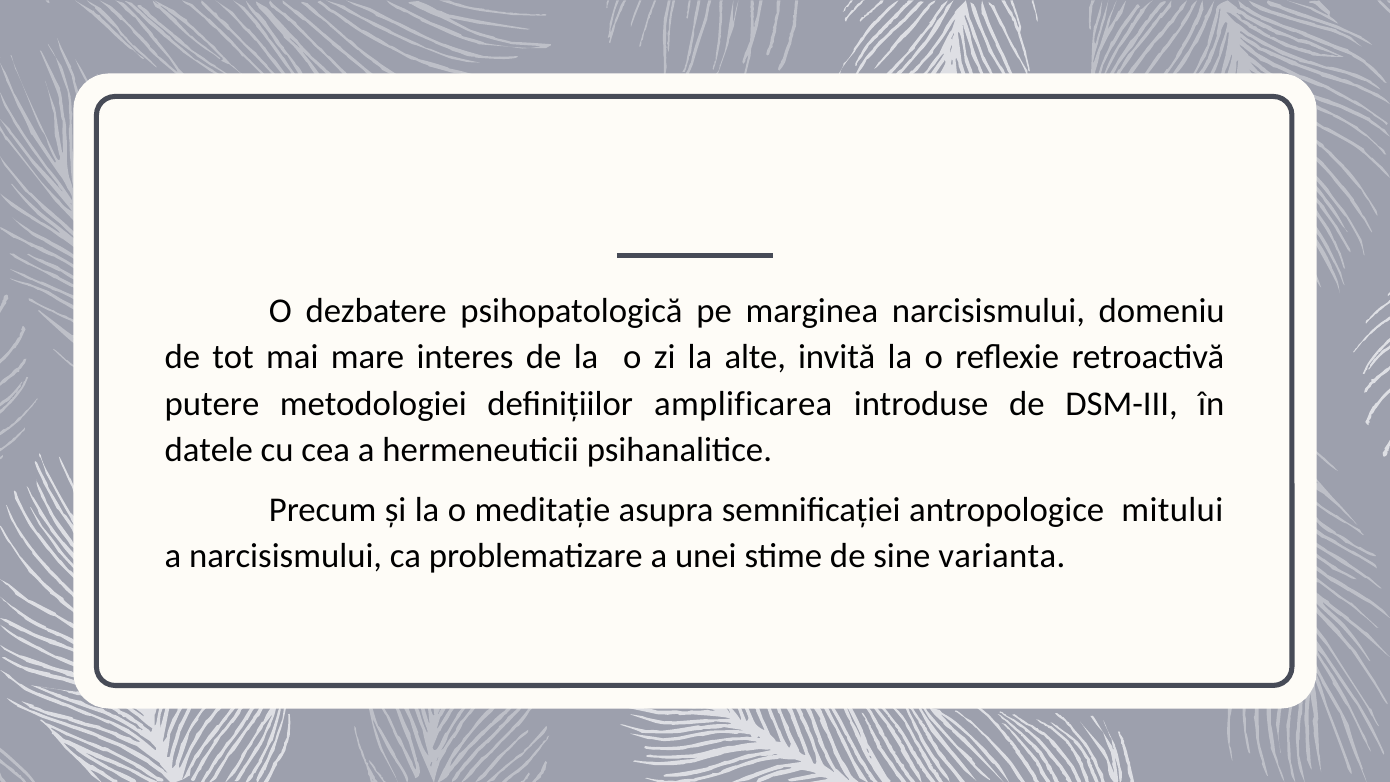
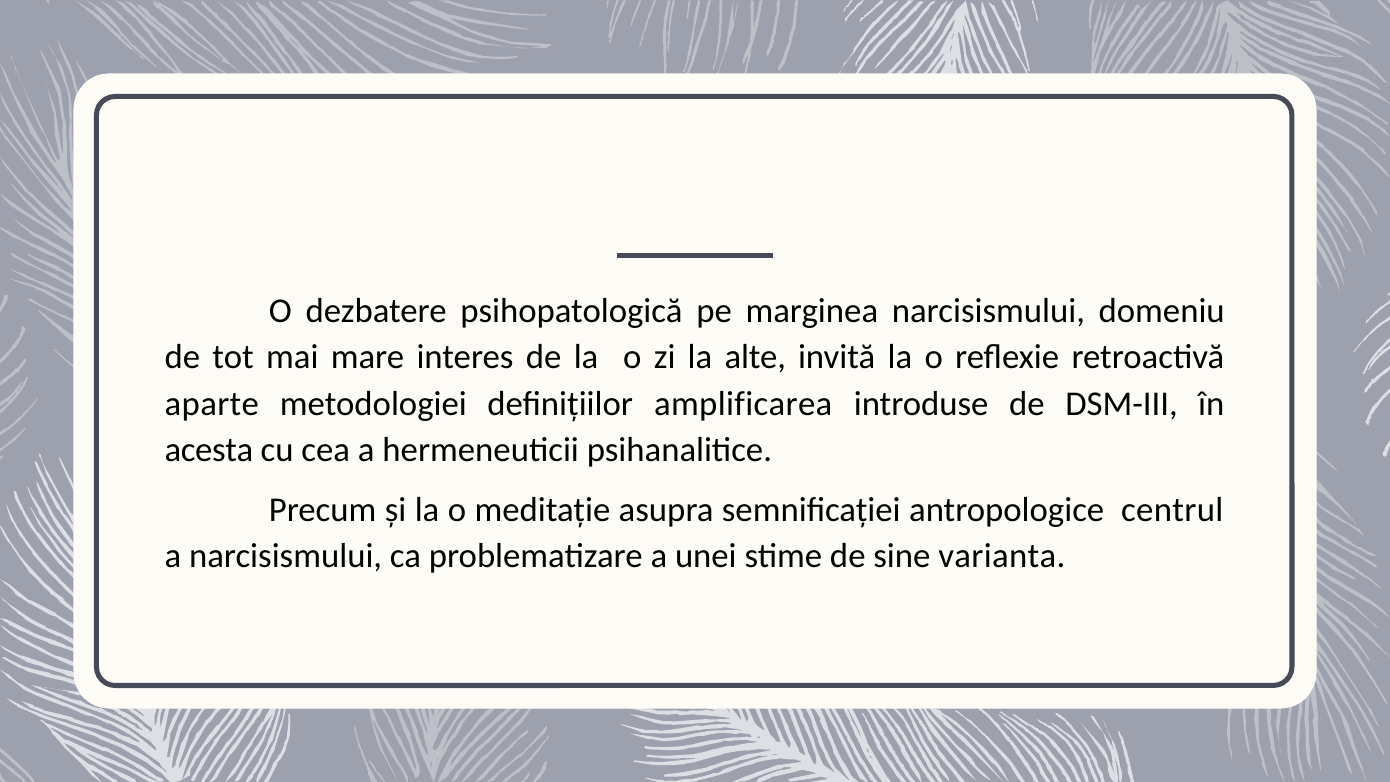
putere: putere -> aparte (212, 404)
datele: datele -> acesta (209, 450)
mitului: mitului -> centrul (1172, 509)
